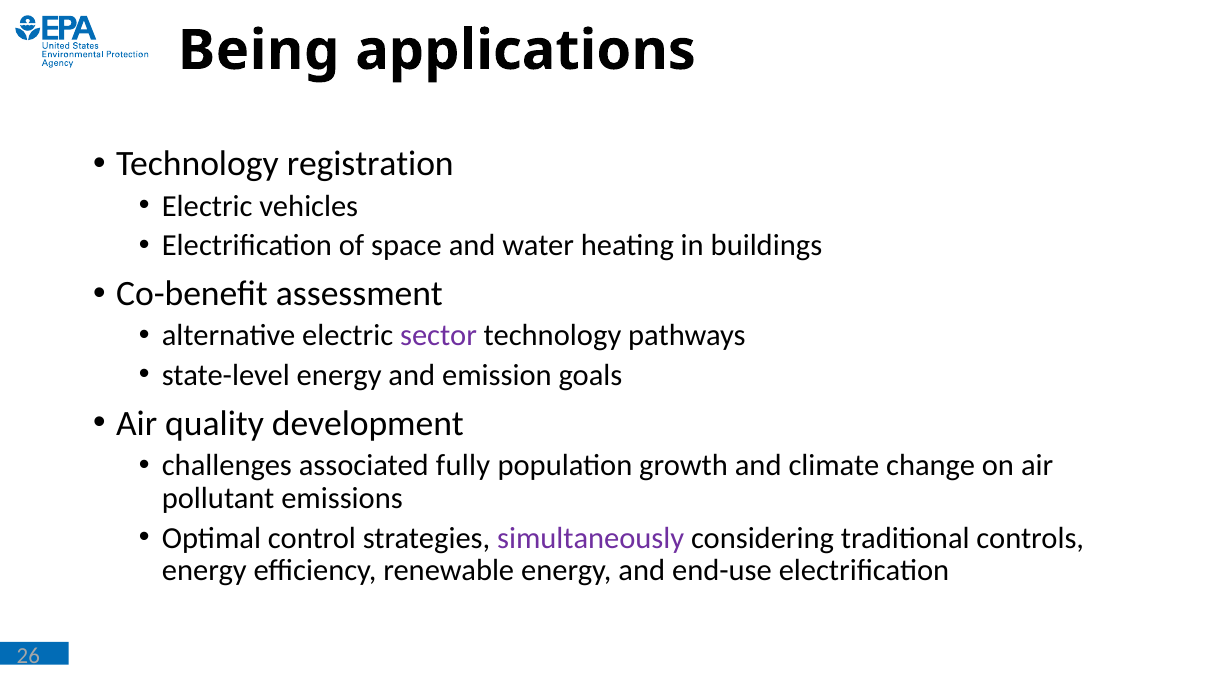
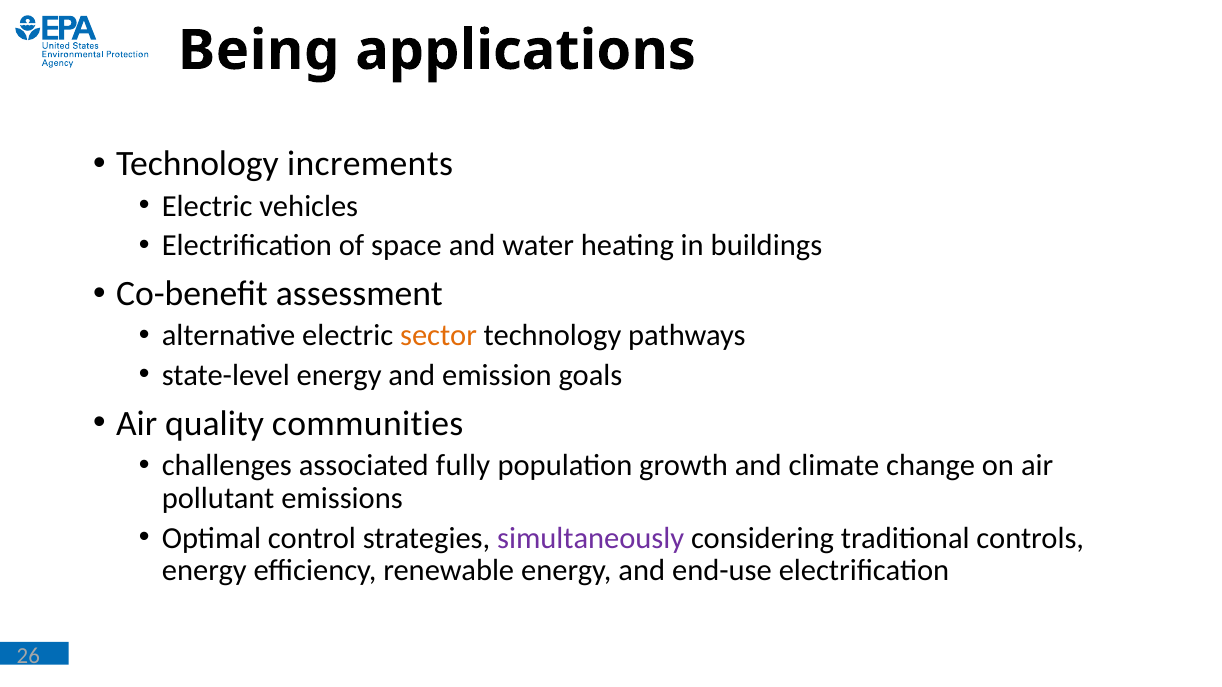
registration: registration -> increments (370, 164)
sector colour: purple -> orange (439, 336)
development: development -> communities (368, 424)
